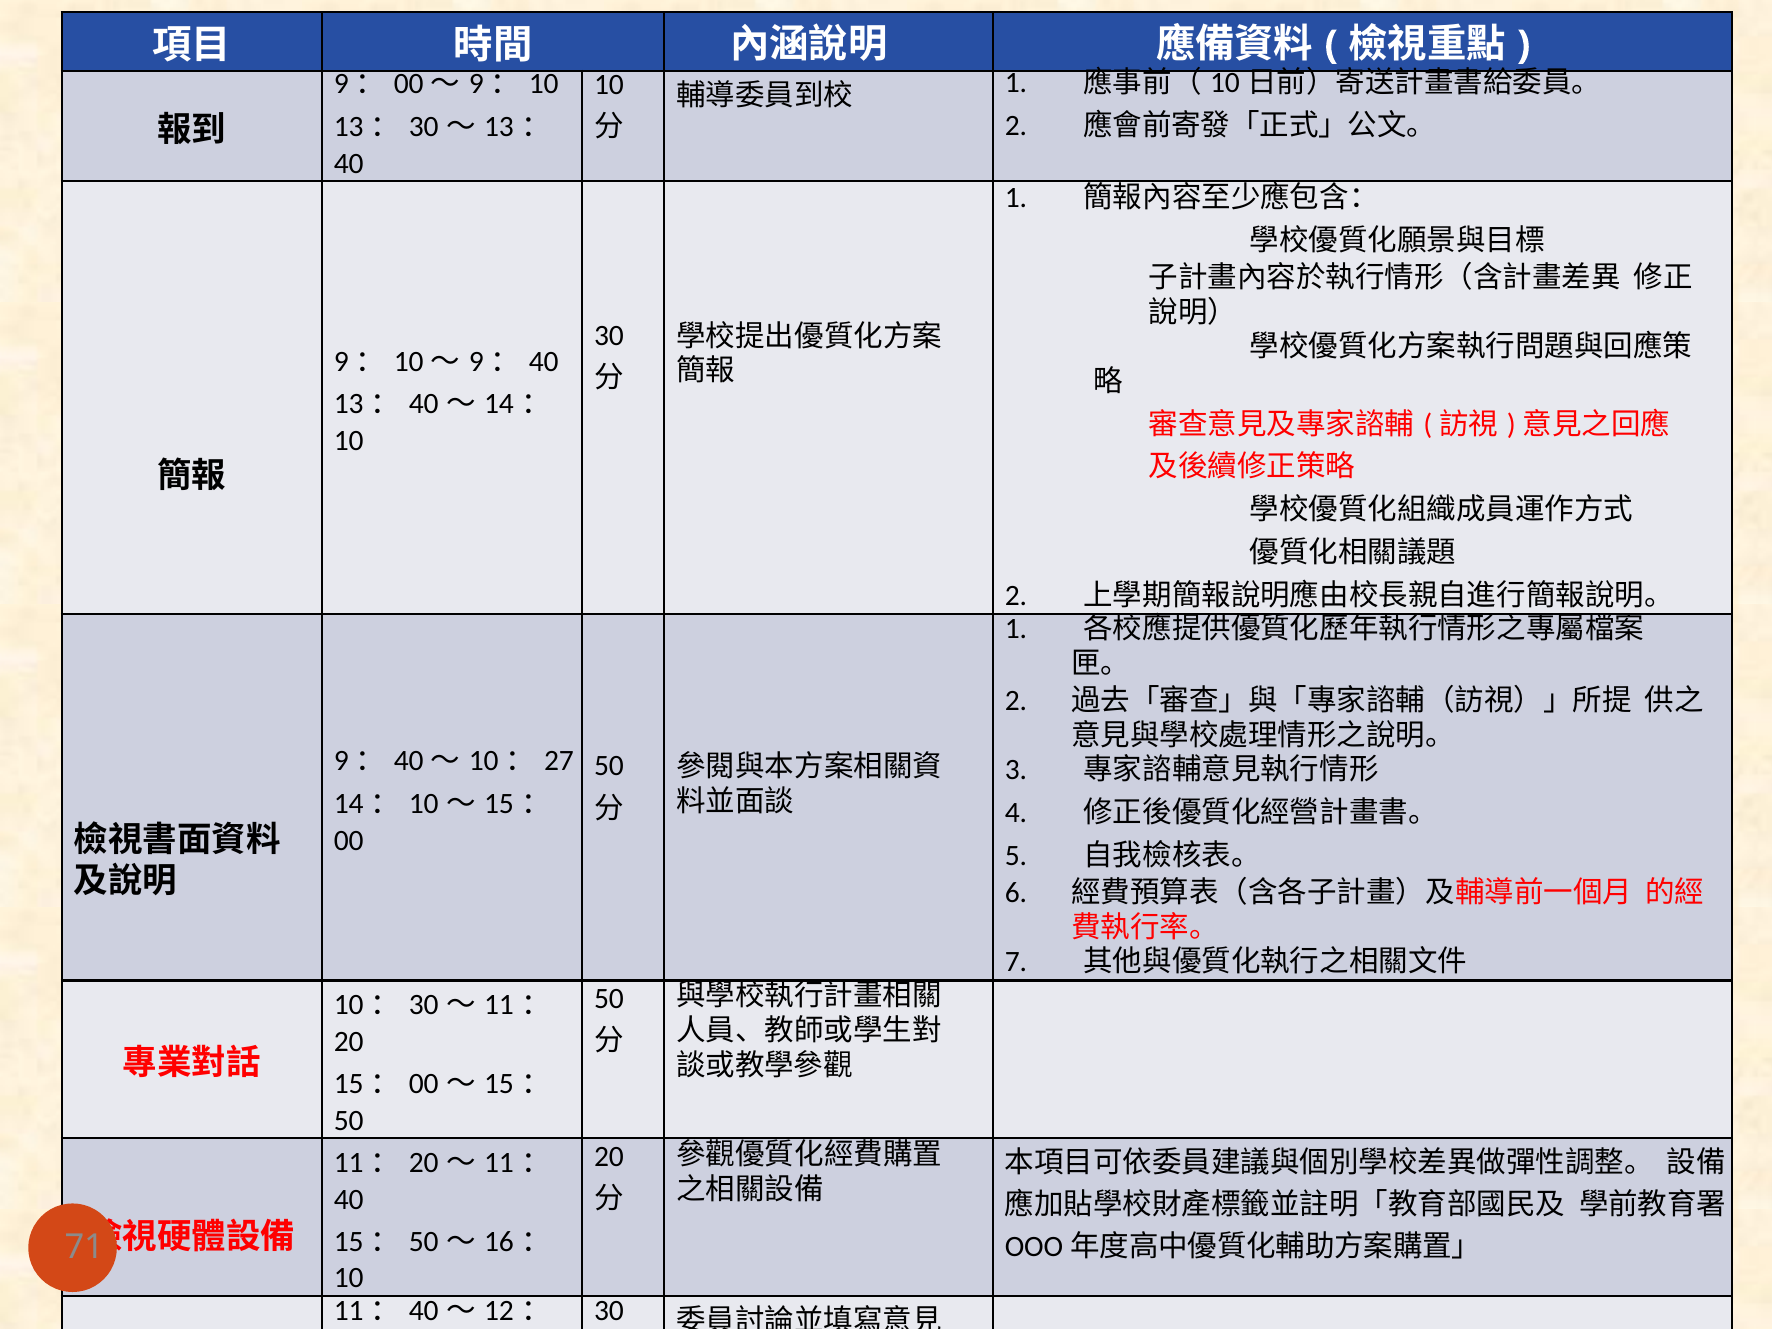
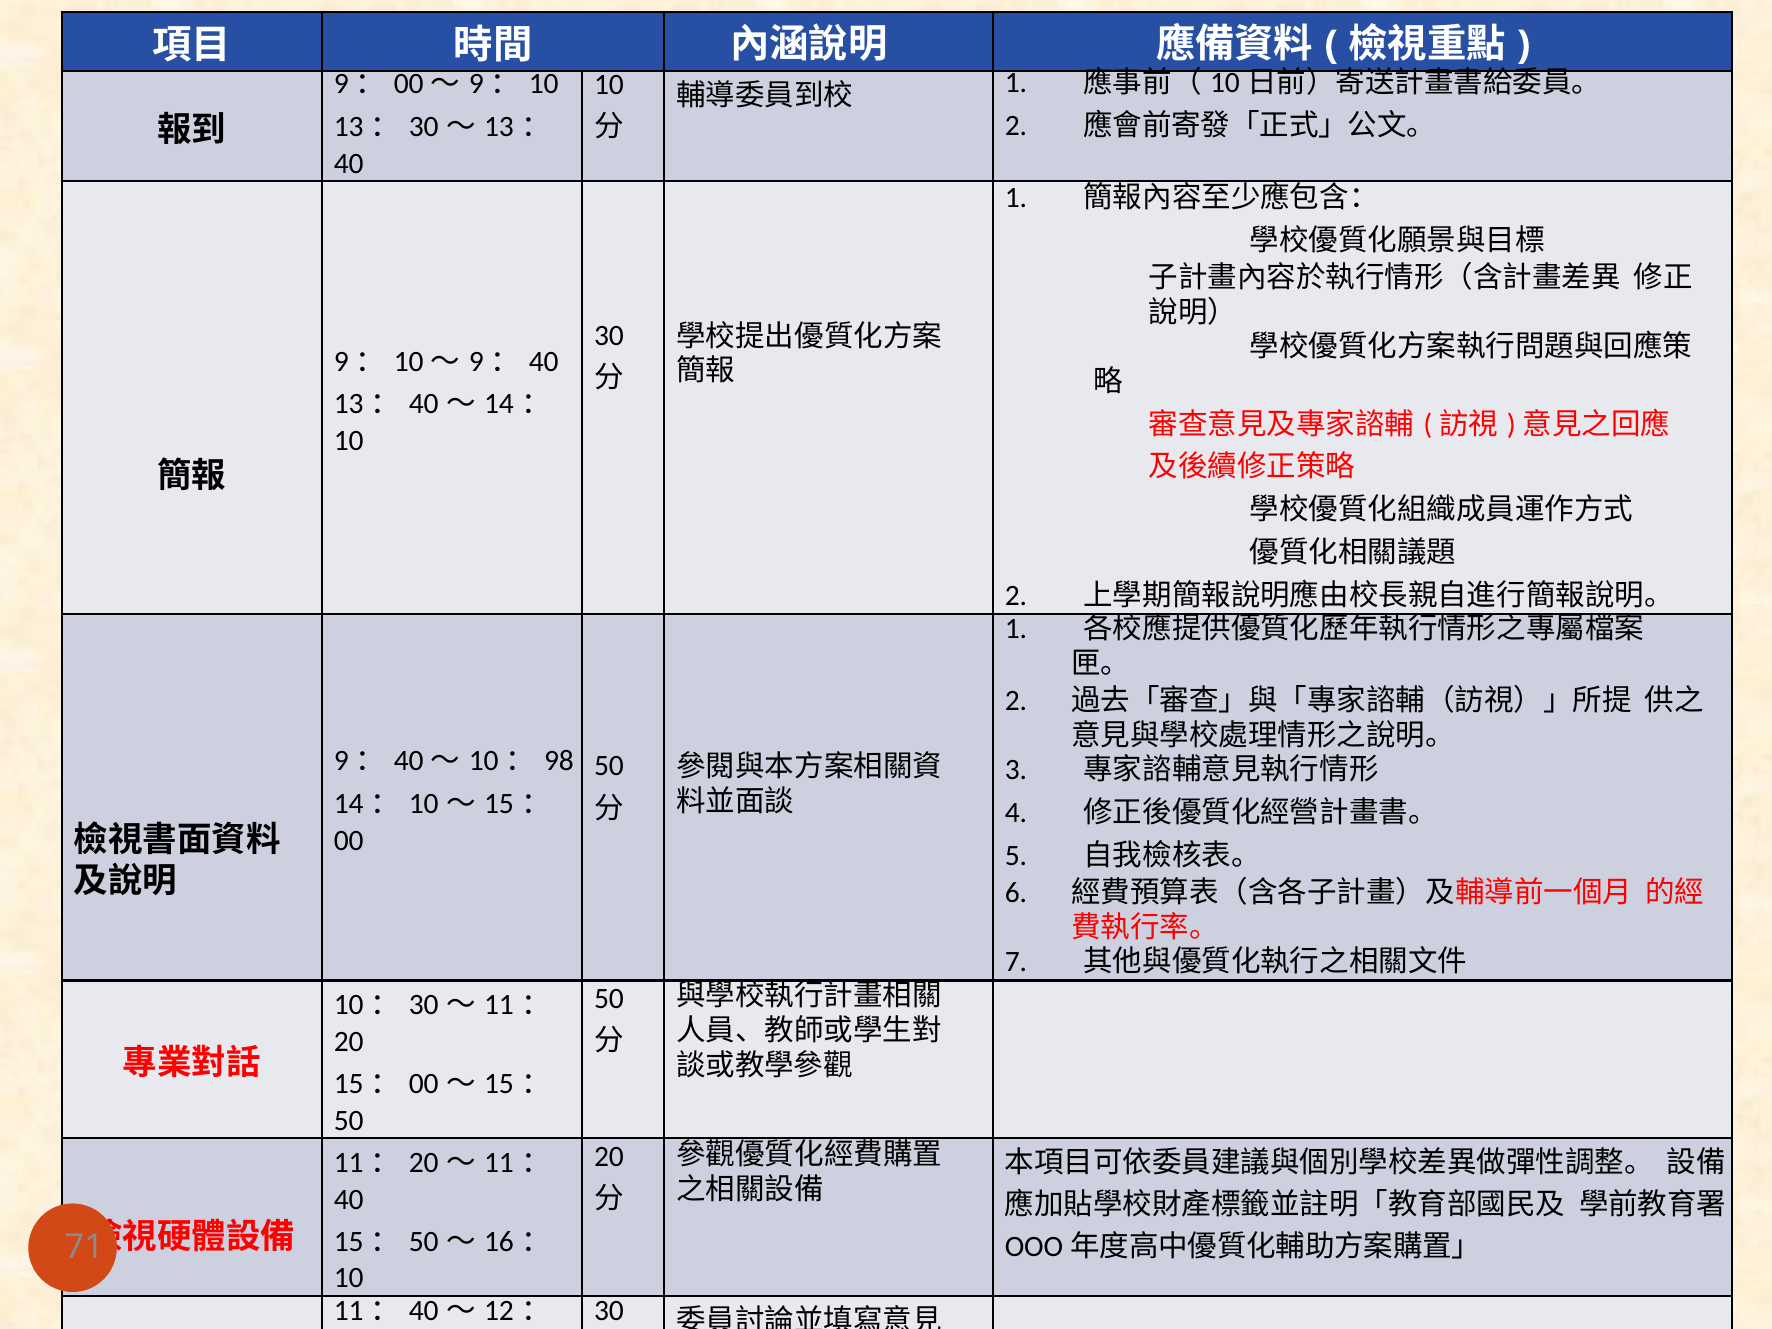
27: 27 -> 98 (559, 761)
